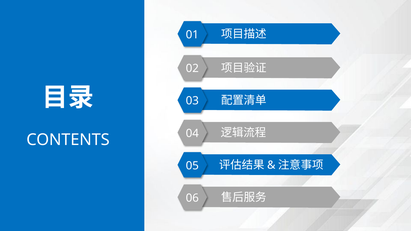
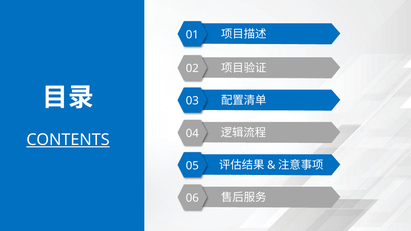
CONTENTS underline: none -> present (68, 140)
